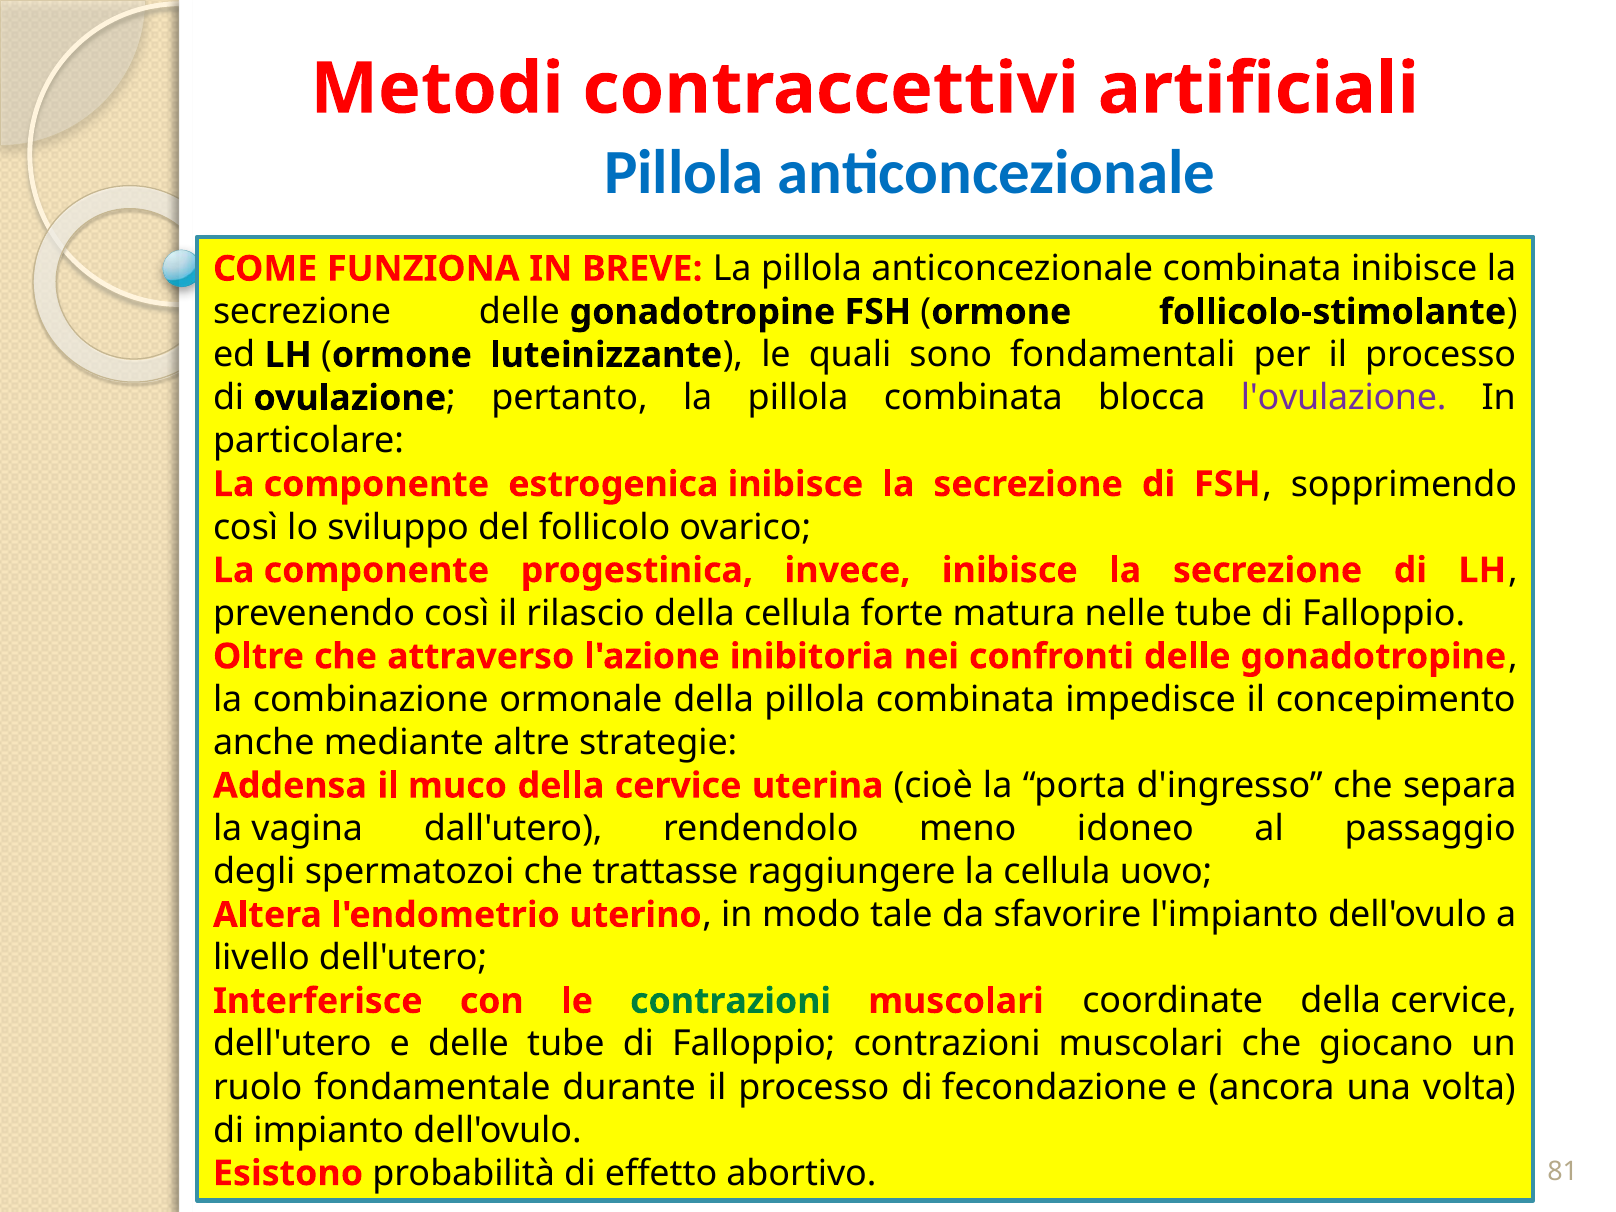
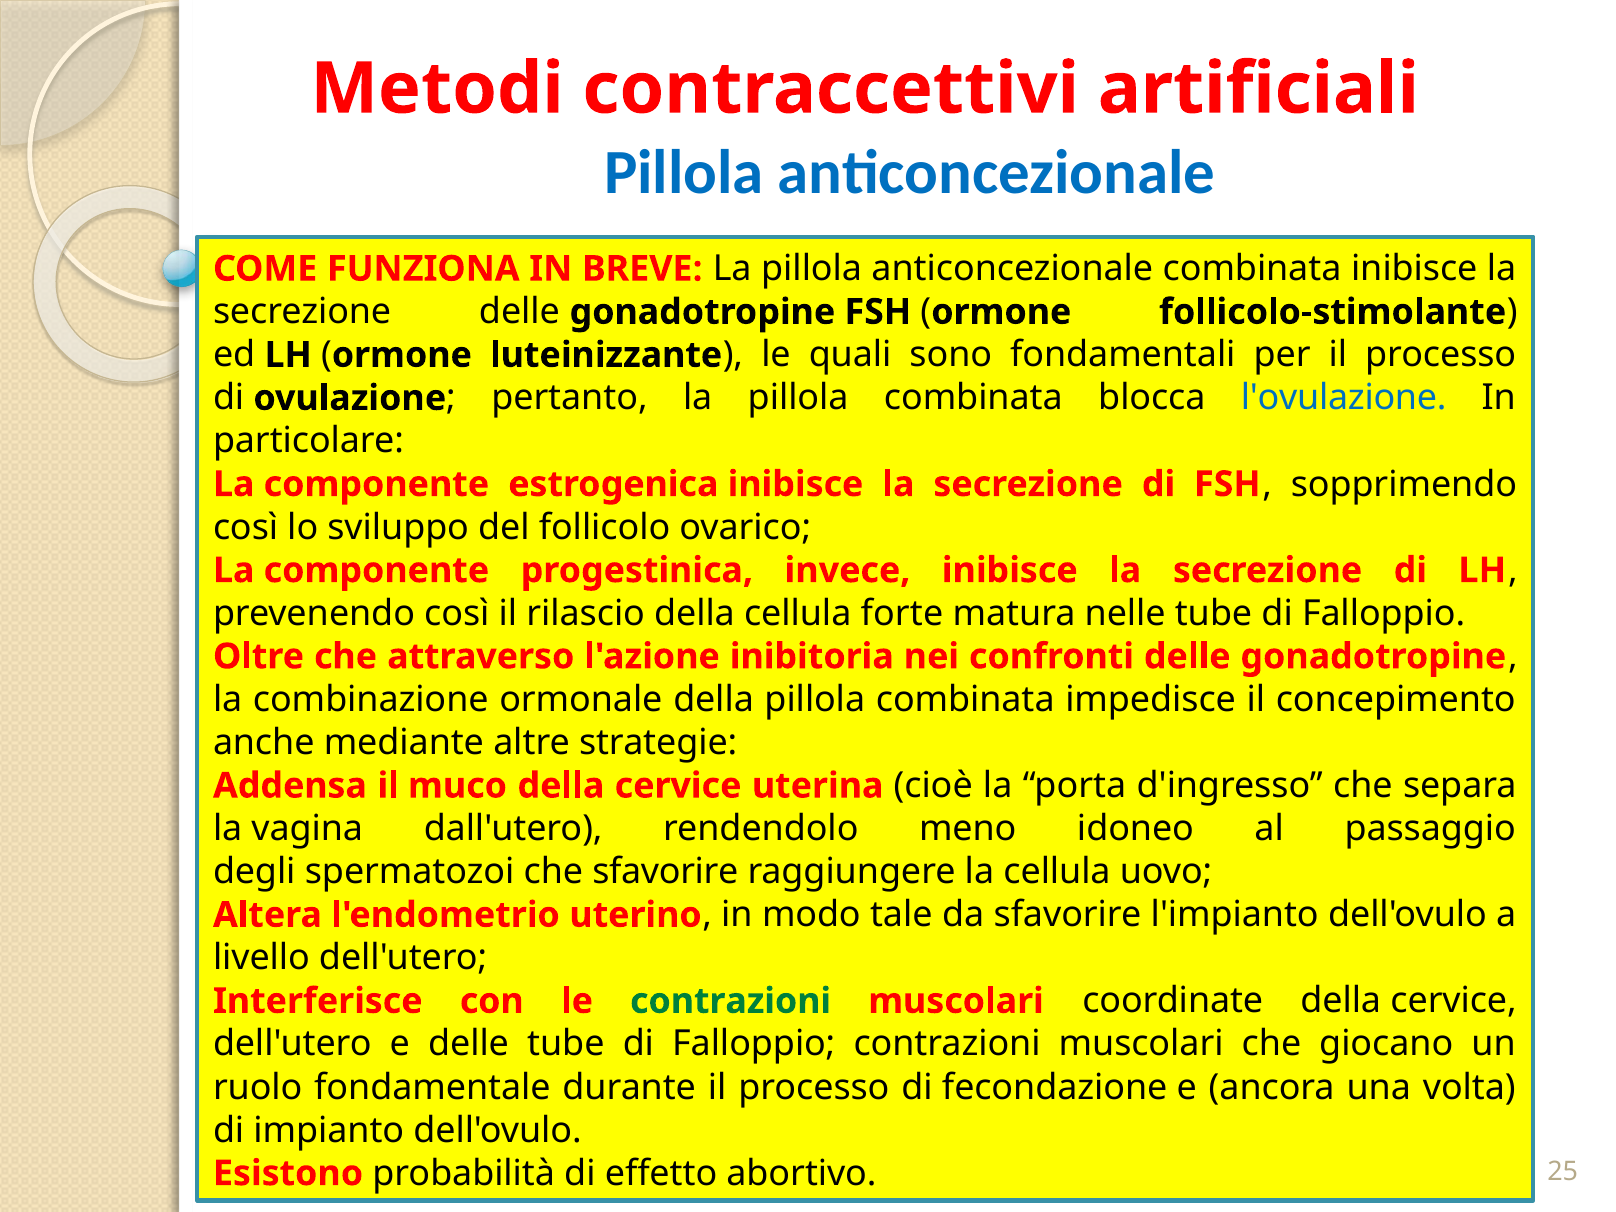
l'ovulazione colour: purple -> blue (1344, 398)
che trattasse: trattasse -> sfavorire (665, 872)
81: 81 -> 25 (1563, 1172)
